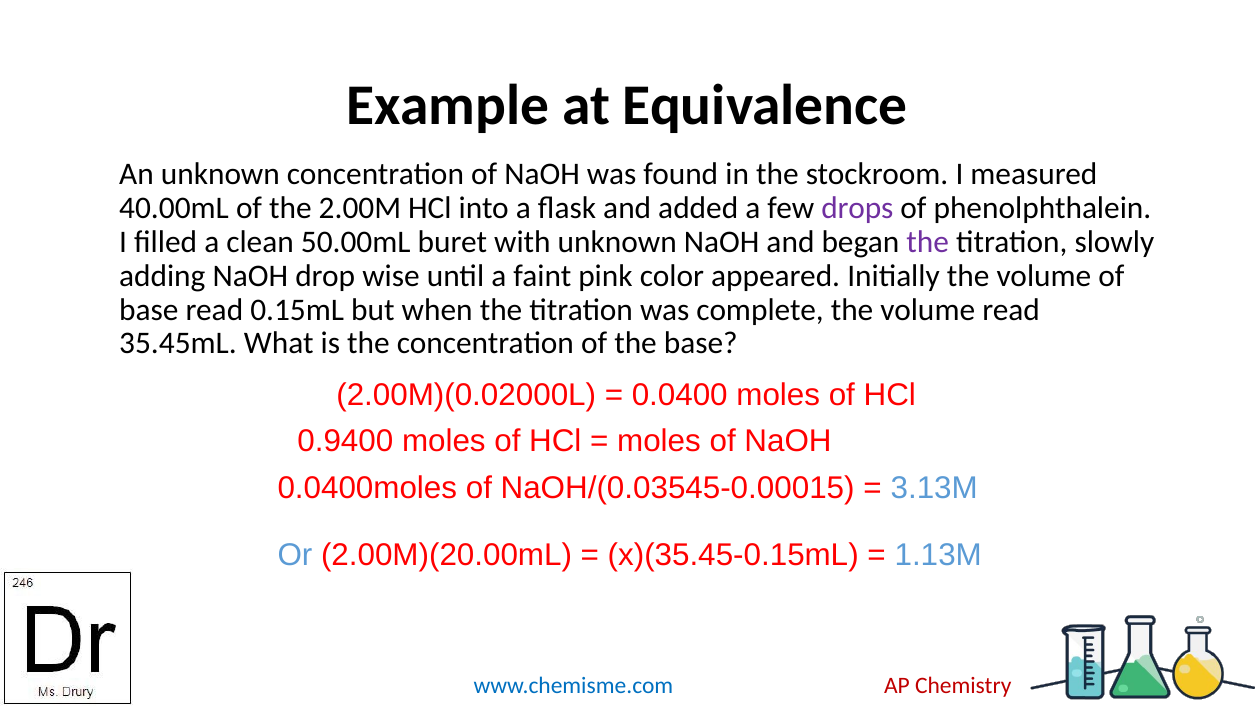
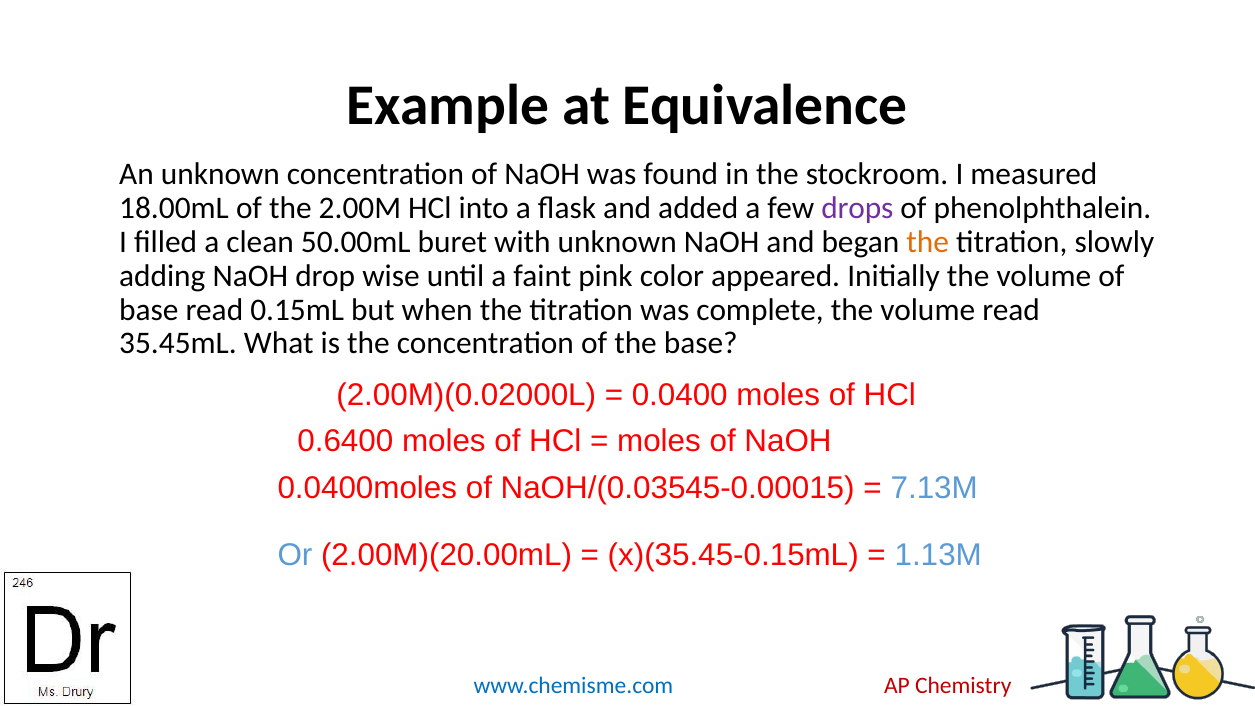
40.00mL: 40.00mL -> 18.00mL (174, 208)
the colour: purple -> orange (928, 242)
0.9400: 0.9400 -> 0.6400 (345, 441)
3.13M: 3.13M -> 7.13M (934, 489)
